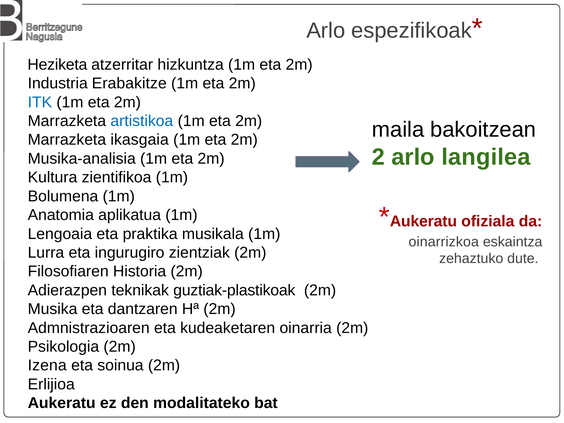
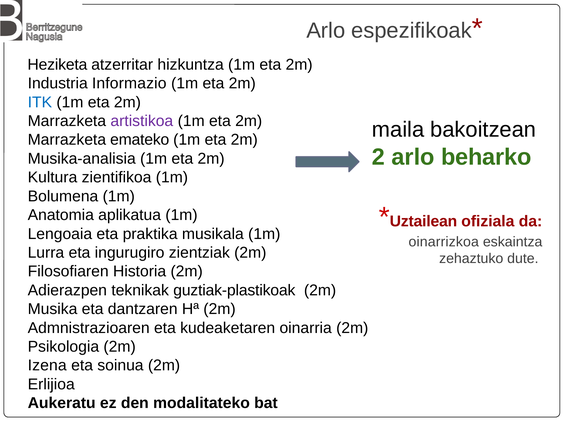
Erabakitze: Erabakitze -> Informazio (129, 83)
artistikoa colour: blue -> purple (142, 121)
ikasgaia: ikasgaia -> emateko (140, 140)
langilea: langilea -> beharko (486, 157)
Aukeratu: Aukeratu -> Uztailean (423, 221)
